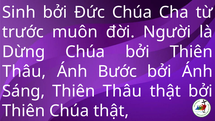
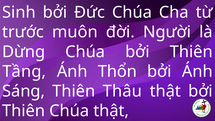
Thâu: Thâu -> Tầng (24, 71)
Bước: Bước -> Thổn (117, 71)
